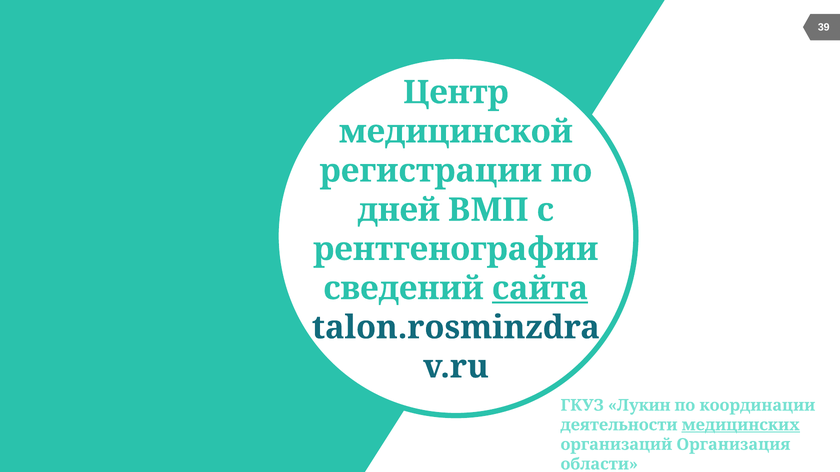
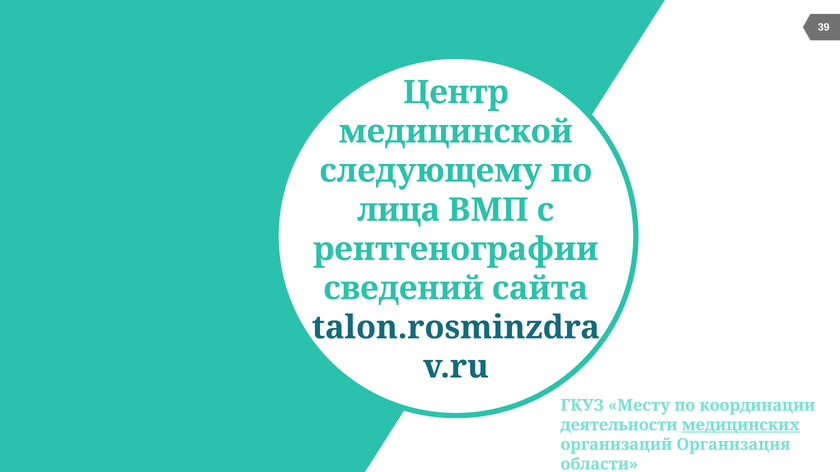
регистрации: регистрации -> следующему (431, 171)
дней: дней -> лица (399, 210)
сайта underline: present -> none (540, 289)
Лукин: Лукин -> Месту (639, 406)
